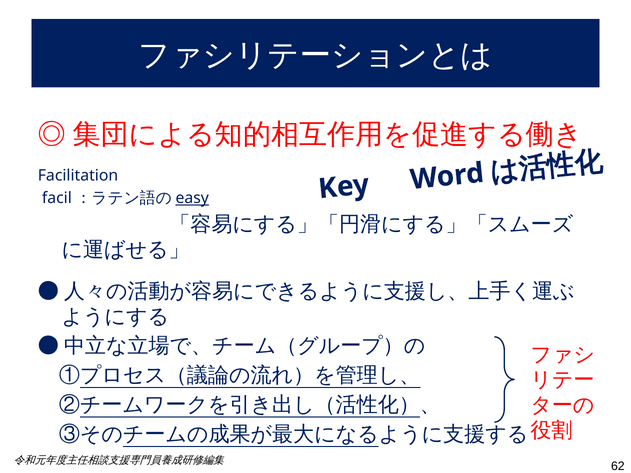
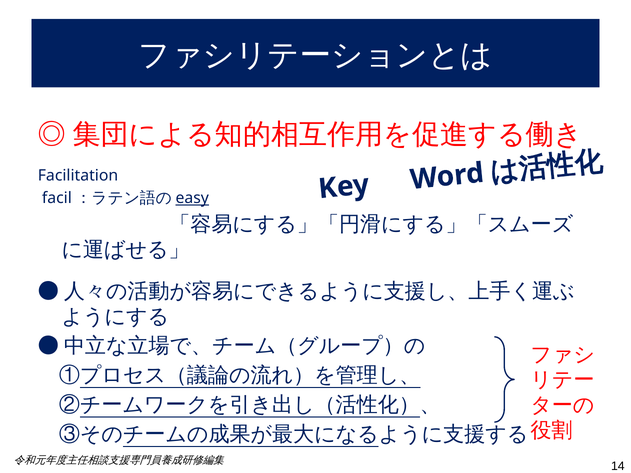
62: 62 -> 14 (618, 466)
